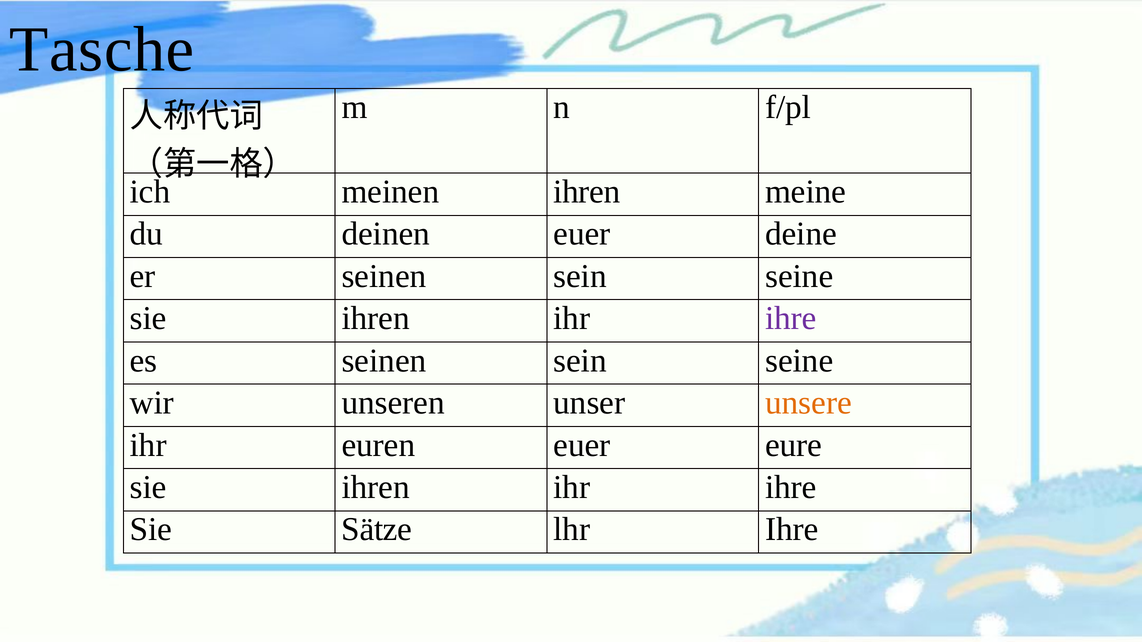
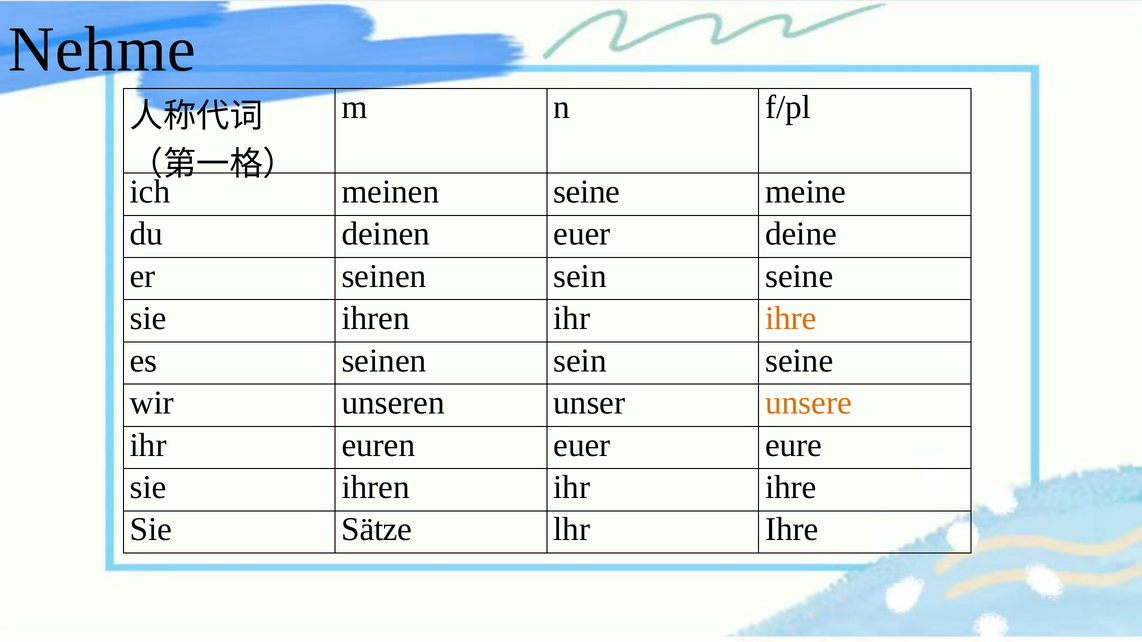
Tasche: Tasche -> Nehme (102, 50)
meinen ihren: ihren -> seine (587, 192)
ihre colour: purple -> orange (791, 319)
